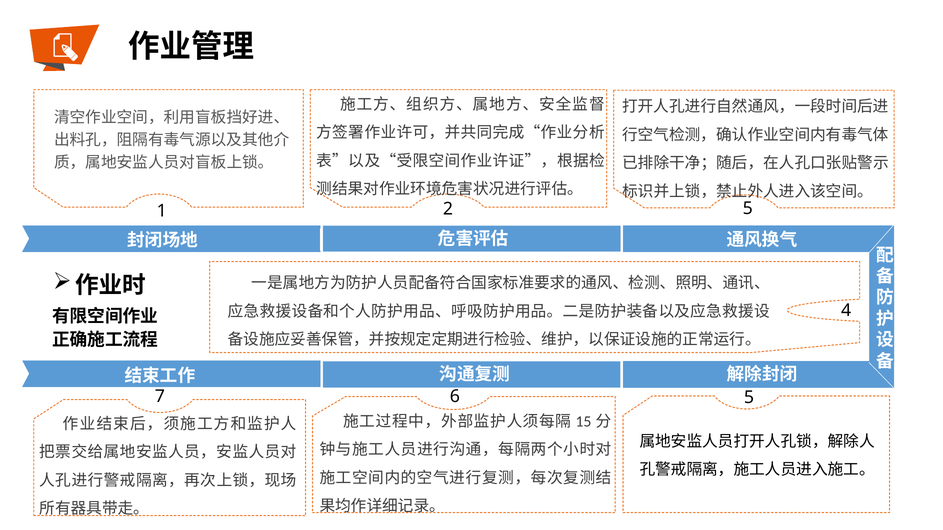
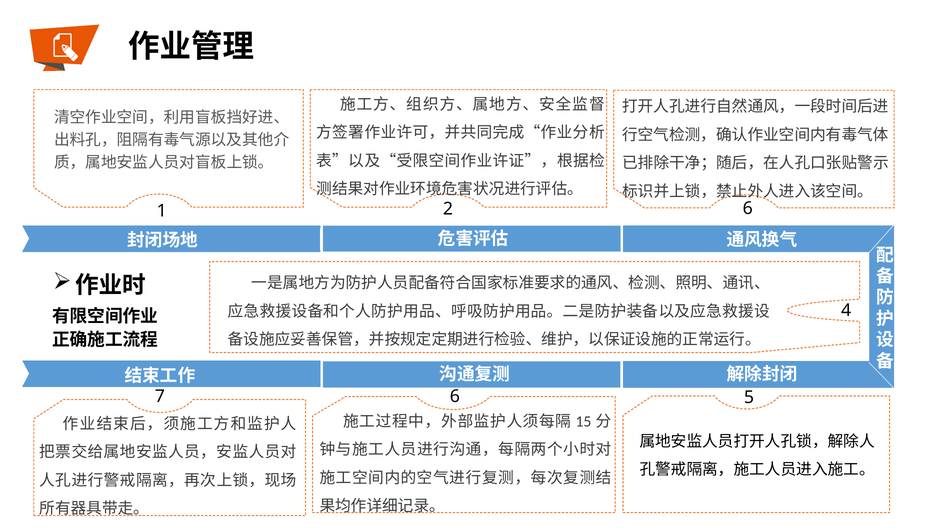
2 5: 5 -> 6 (748, 208)
